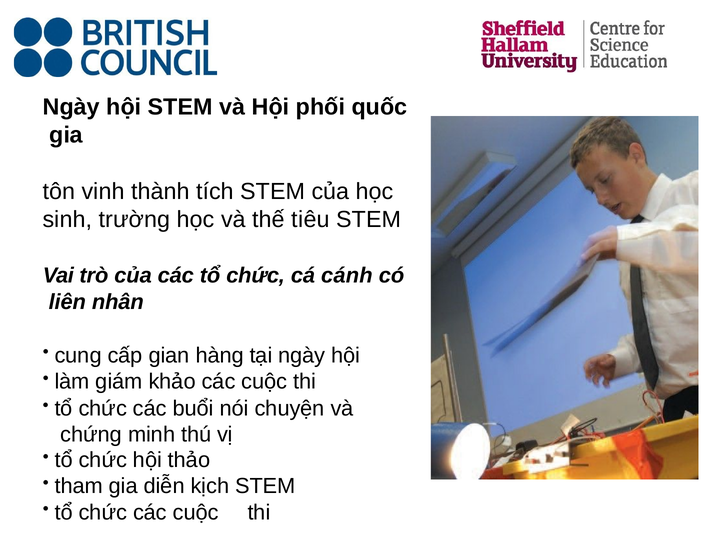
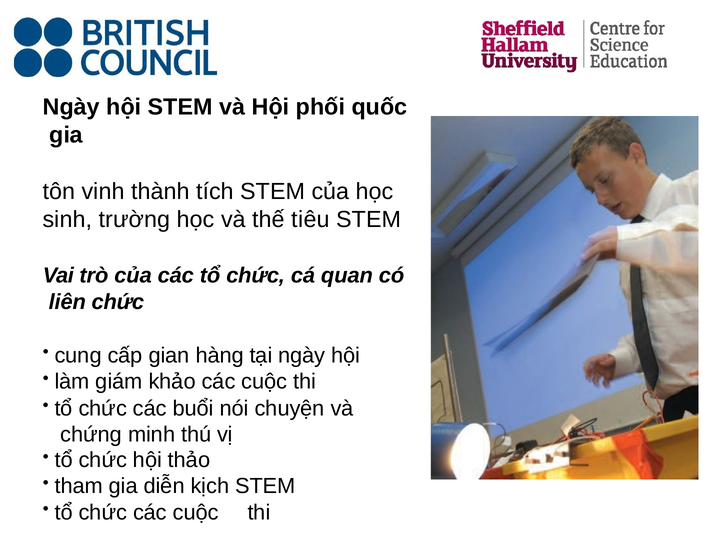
cánh: cánh -> quan (347, 276)
liên nhân: nhân -> chức (118, 302)
